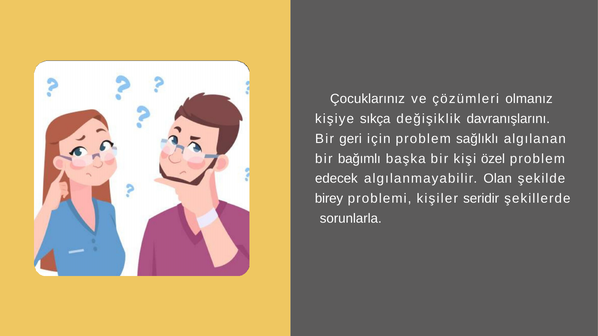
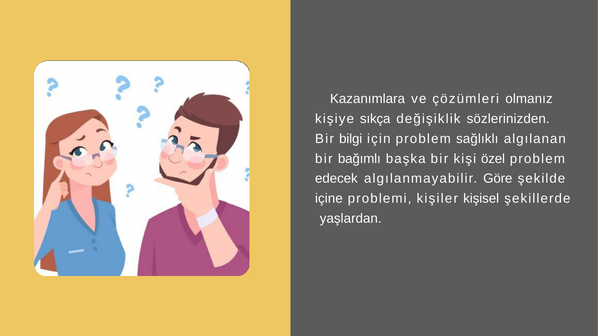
Çocuklarınız: Çocuklarınız -> Kazanımlara (367, 99)
davranışlarını: davranışlarını -> sözlerinizden (508, 119)
geri: geri -> bilgi (351, 139)
Olan: Olan -> Göre (498, 179)
birey: birey -> içine (329, 199)
seridir: seridir -> kişisel (481, 199)
sorunlarla: sorunlarla -> yaşlardan (351, 219)
